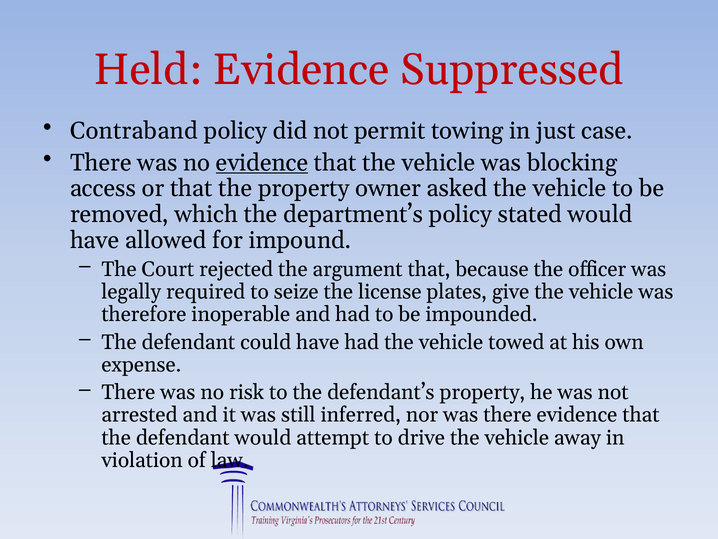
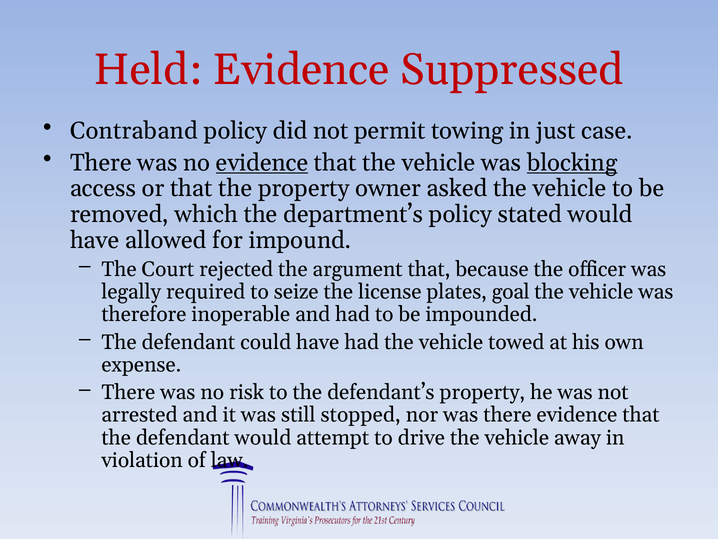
blocking underline: none -> present (572, 163)
give: give -> goal (511, 292)
inferred: inferred -> stopped (361, 415)
